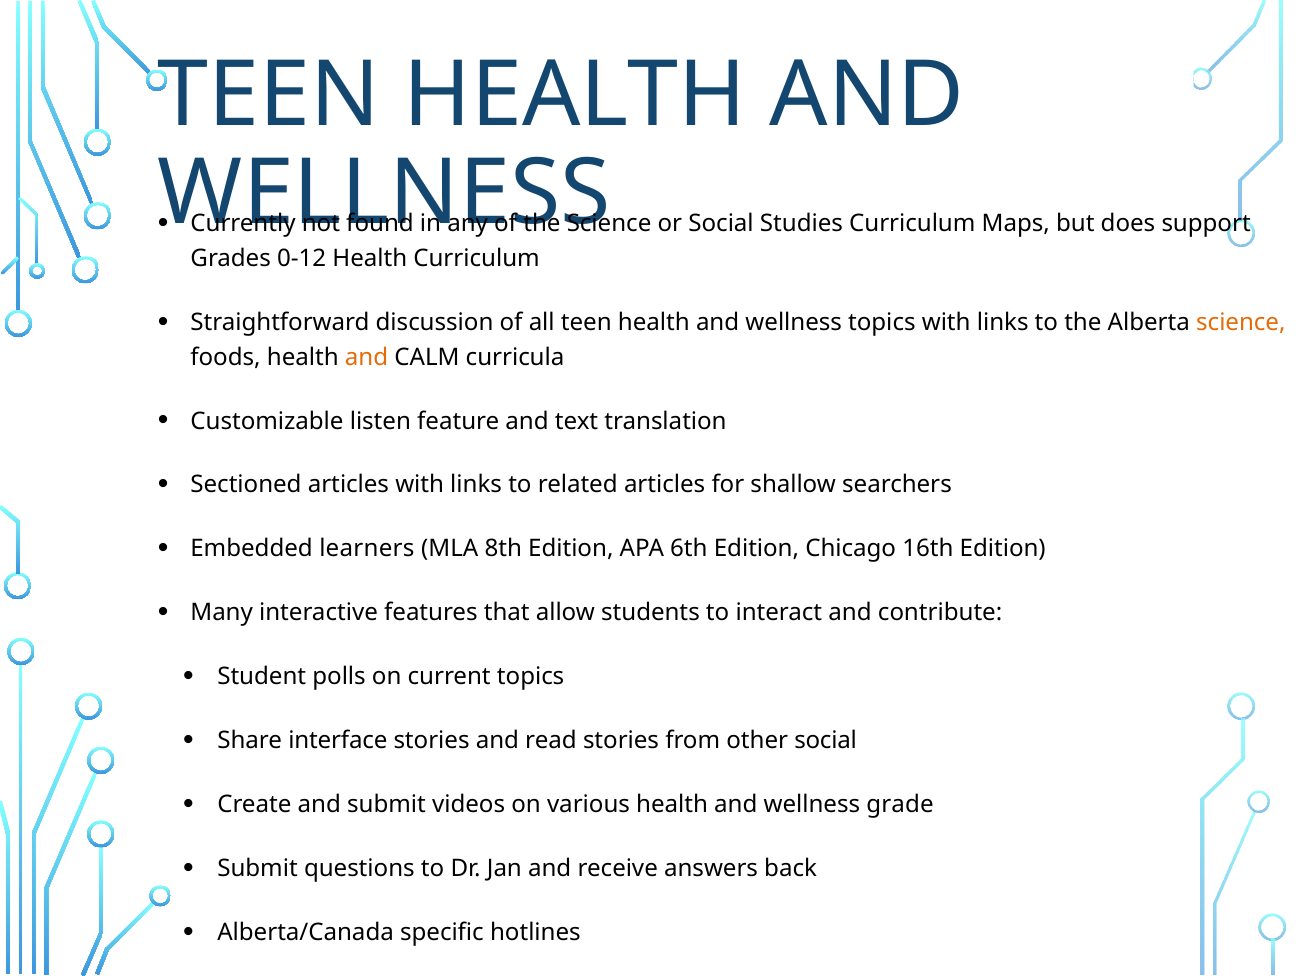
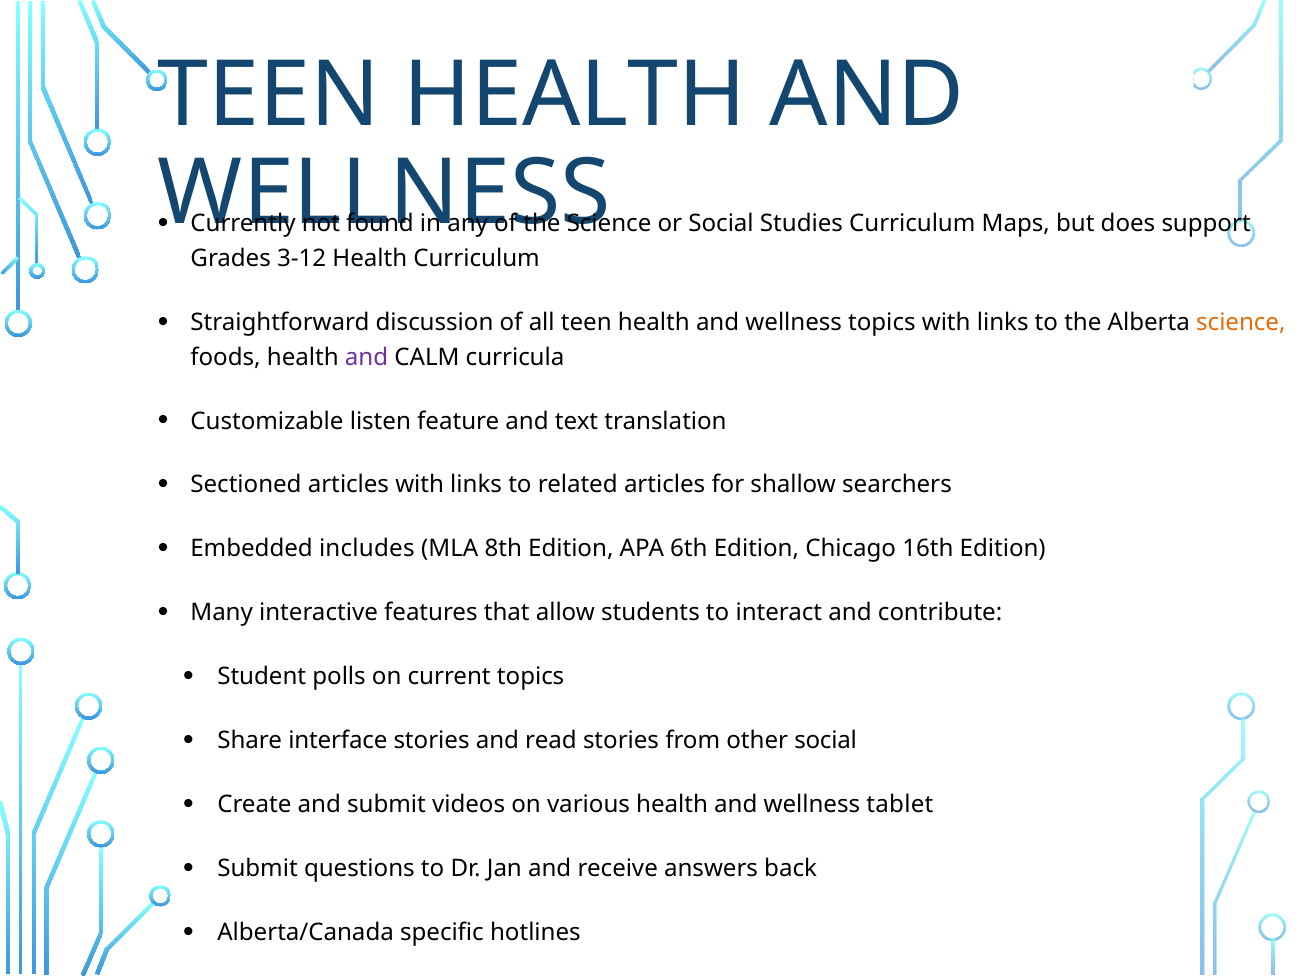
0-12: 0-12 -> 3-12 (302, 259)
and colour: orange -> purple (367, 357)
learners: learners -> includes (367, 549)
grade: grade -> tablet (900, 805)
